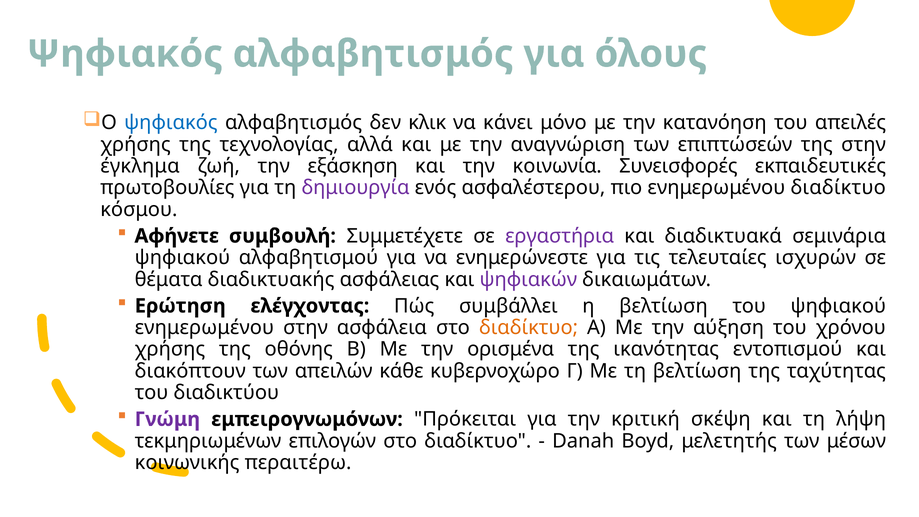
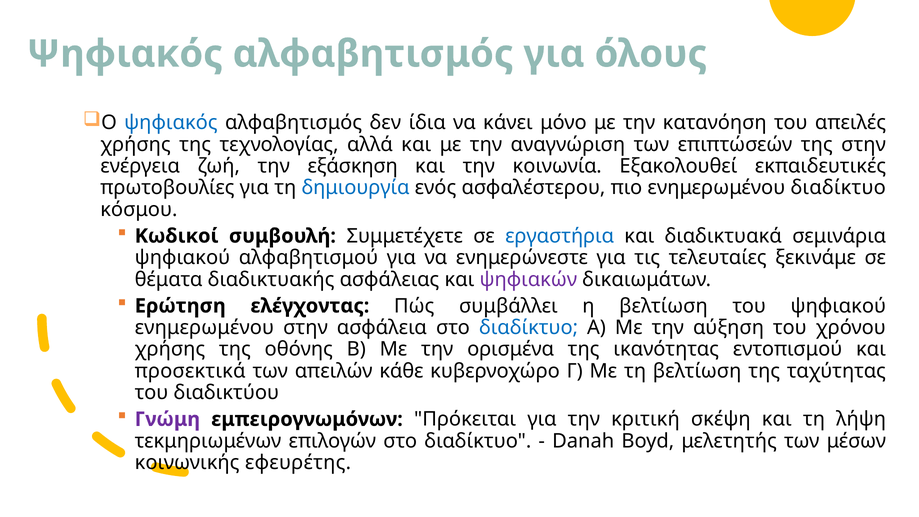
κλικ: κλικ -> ίδια (427, 123)
έγκλημα: έγκλημα -> ενέργεια (140, 166)
Συνεισφορές: Συνεισφορές -> Εξακολουθεί (678, 166)
δημιουργία colour: purple -> blue (356, 188)
Αφήνετε: Αφήνετε -> Κωδικοί (177, 236)
εργαστήρια colour: purple -> blue (560, 236)
ισχυρών: ισχυρών -> ξεκινάμε (816, 258)
διαδίκτυο colour: orange -> blue (529, 328)
διακόπτουν: διακόπτουν -> προσεκτικά (190, 371)
περαιτέρω: περαιτέρω -> εφευρέτης (298, 463)
